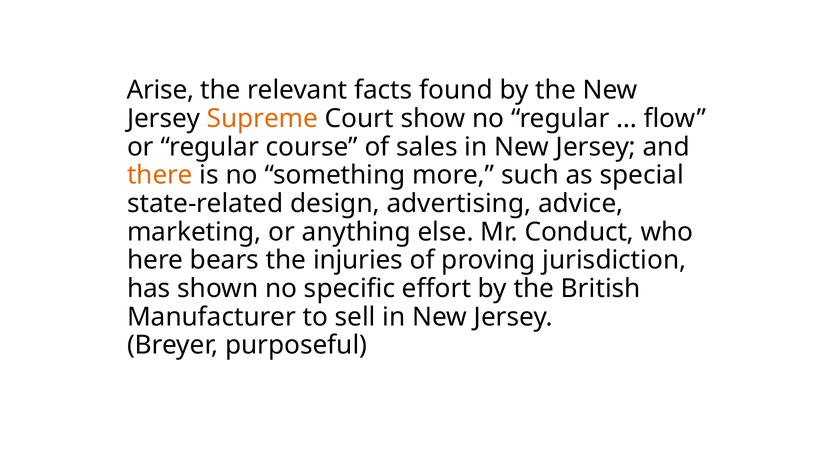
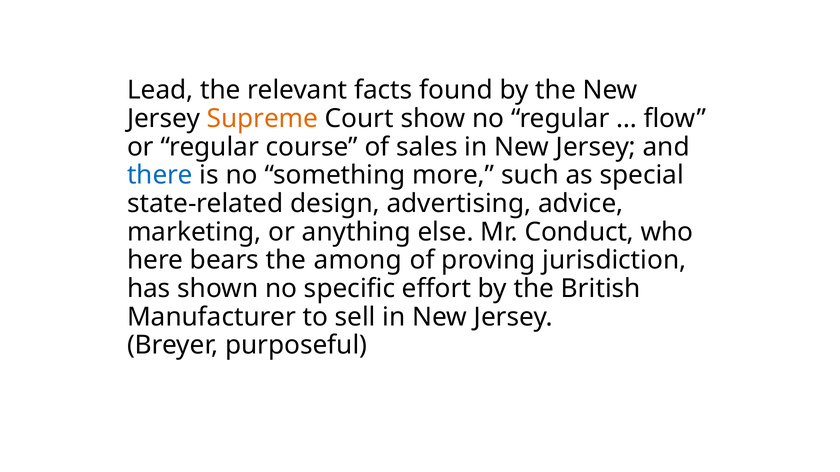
Arise: Arise -> Lead (160, 90)
there colour: orange -> blue (160, 175)
injuries: injuries -> among (358, 261)
